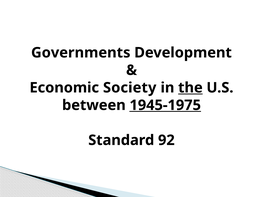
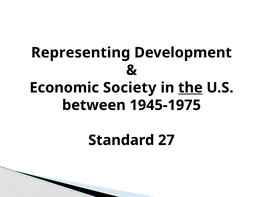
Governments: Governments -> Representing (81, 53)
1945-1975 underline: present -> none (165, 105)
92: 92 -> 27 (166, 140)
